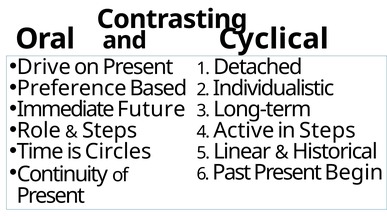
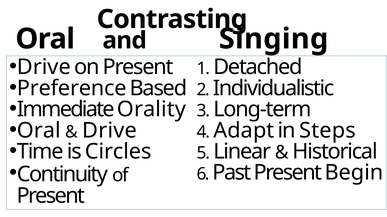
Cyclical: Cyclical -> Singing (274, 39)
Future: Future -> Orality (151, 110)
Role: Role -> Oral (39, 131)
Steps: Steps -> Drive (110, 131)
Active: Active -> Adapt (244, 131)
